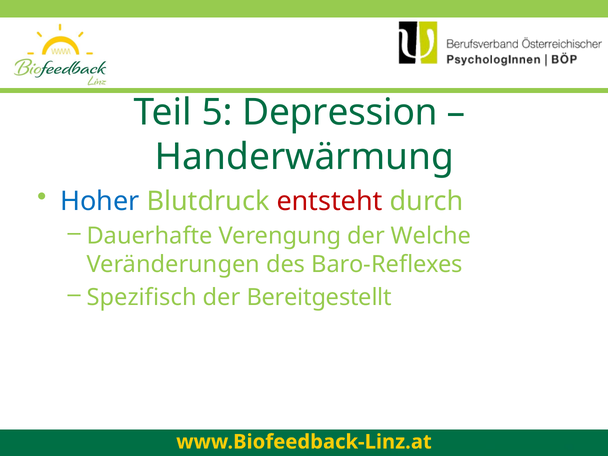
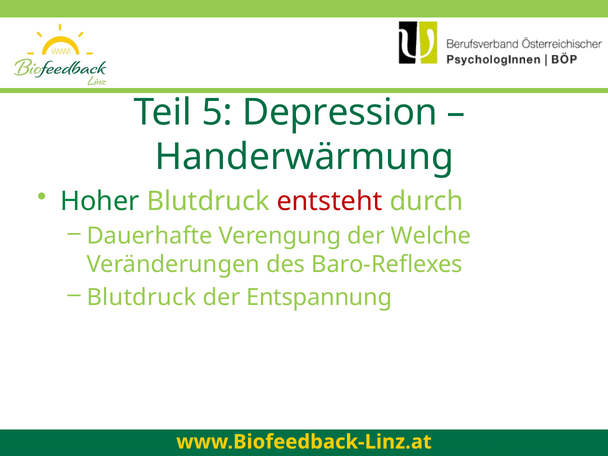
Hoher colour: blue -> green (100, 201)
Spezifisch: Spezifisch -> Blutdruck (142, 298)
Bereitgestellt: Bereitgestellt -> Entspannung (319, 298)
